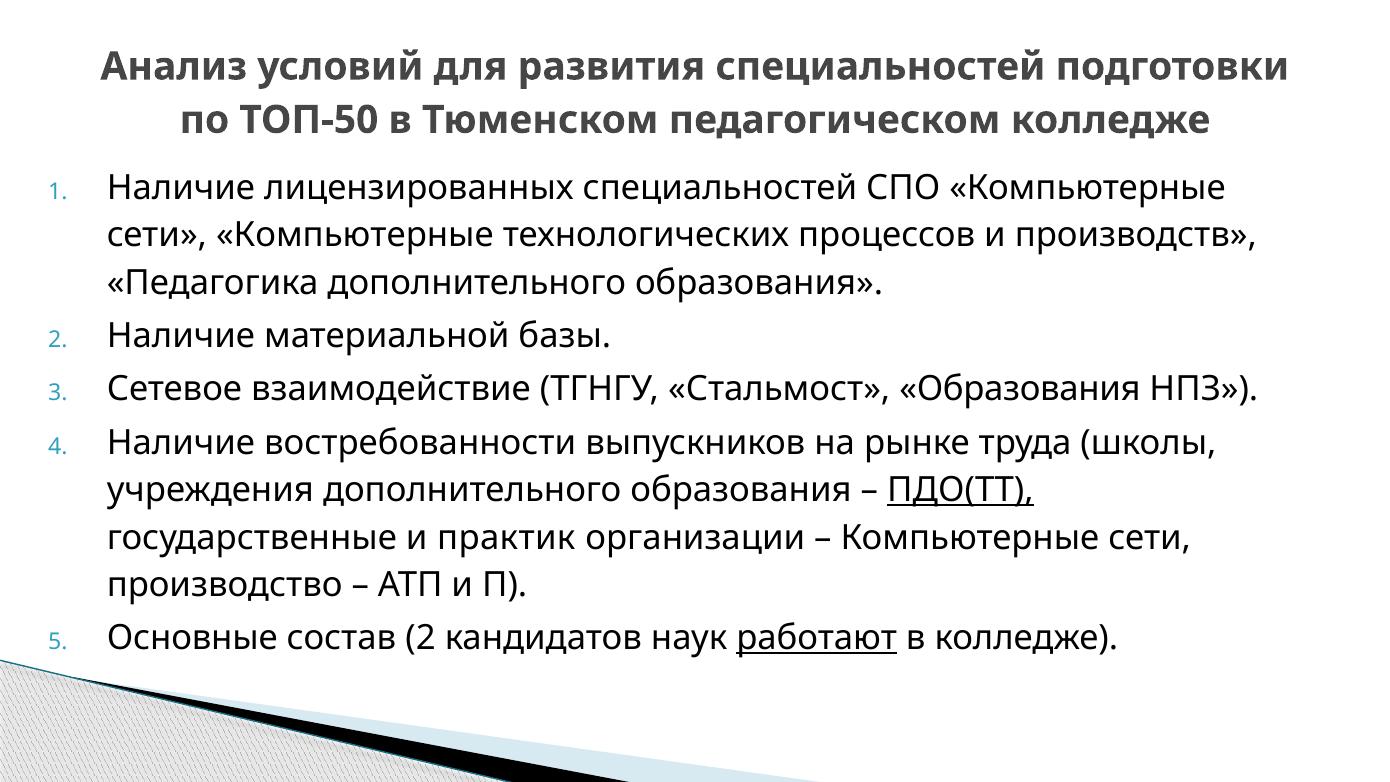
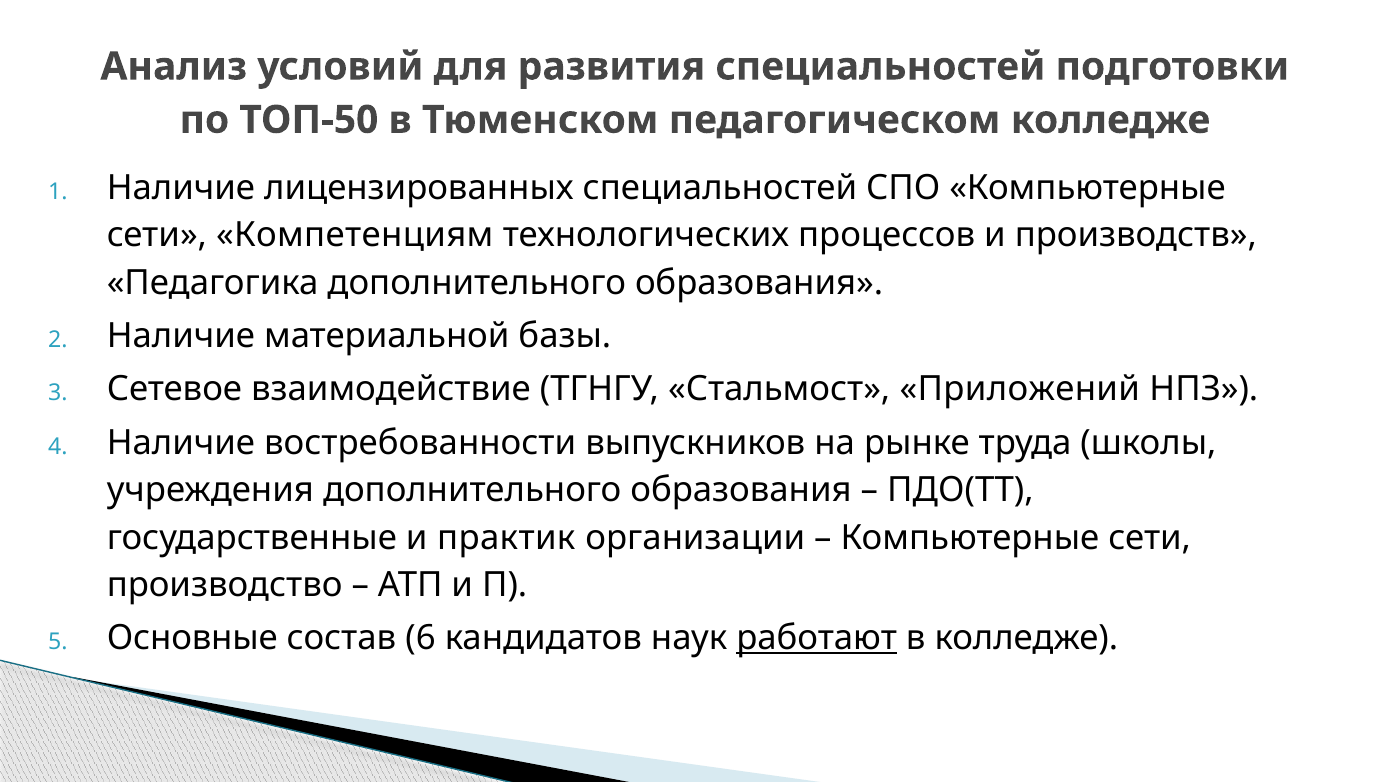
сети Компьютерные: Компьютерные -> Компетенциям (355, 235)
Стальмост Образования: Образования -> Приложений (1020, 389)
ПДО(ТТ underline: present -> none (960, 490)
состав 2: 2 -> 6 (420, 638)
